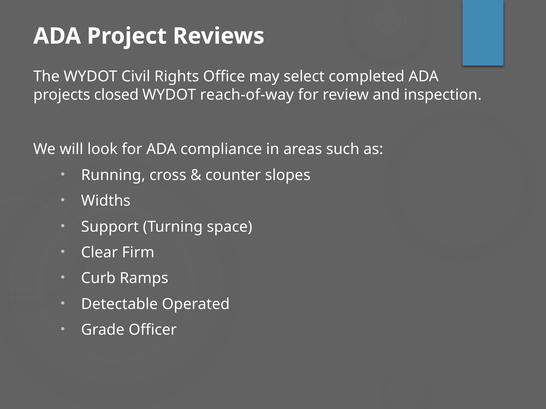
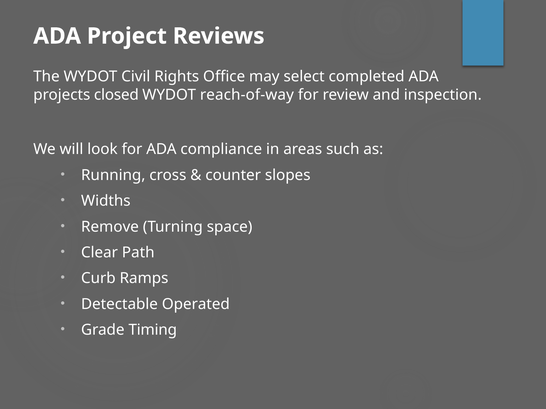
Support: Support -> Remove (110, 227)
Firm: Firm -> Path (138, 253)
Officer: Officer -> Timing (153, 330)
